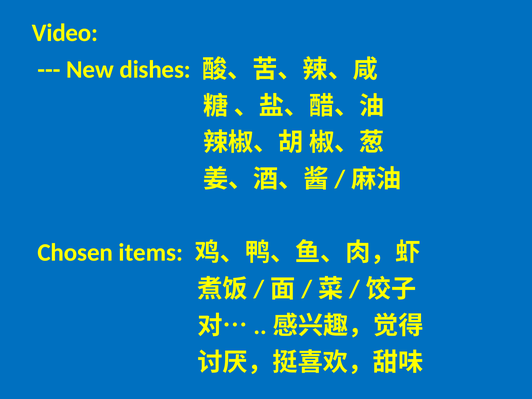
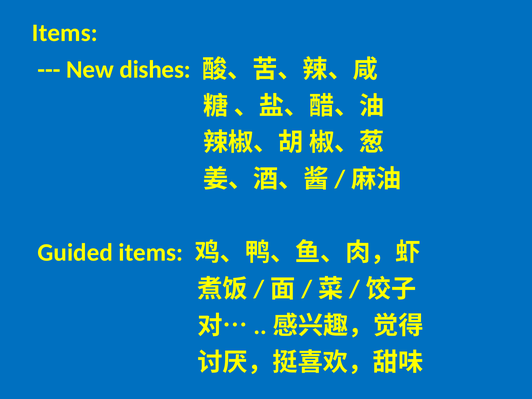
Video: Video -> Items (65, 33)
Chosen: Chosen -> Guided (75, 253)
